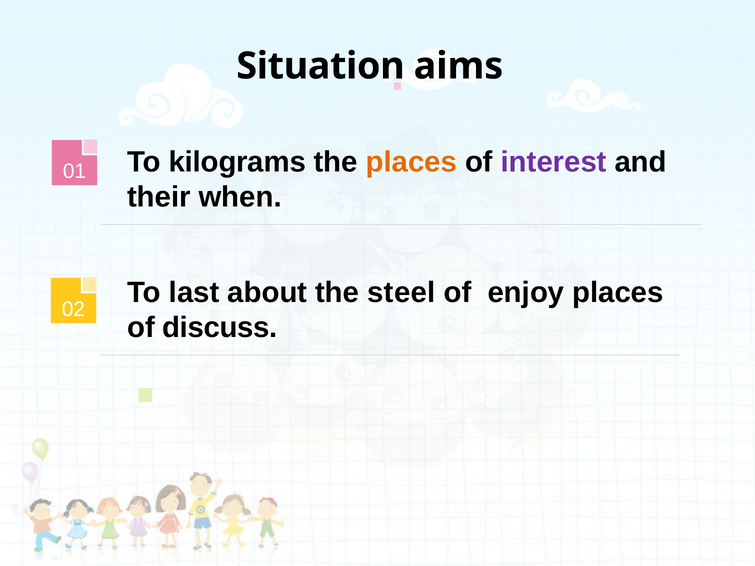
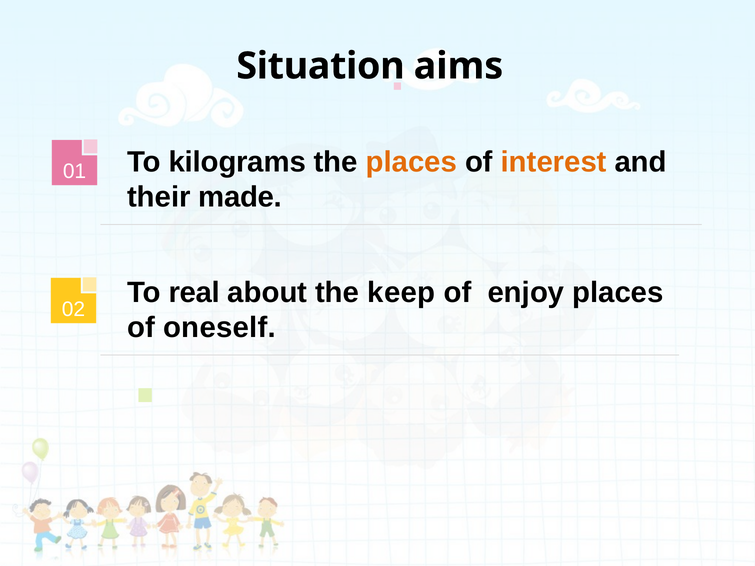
interest colour: purple -> orange (554, 162)
when: when -> made (240, 197)
last: last -> real (194, 293)
steel: steel -> keep (401, 293)
discuss: discuss -> oneself (220, 328)
